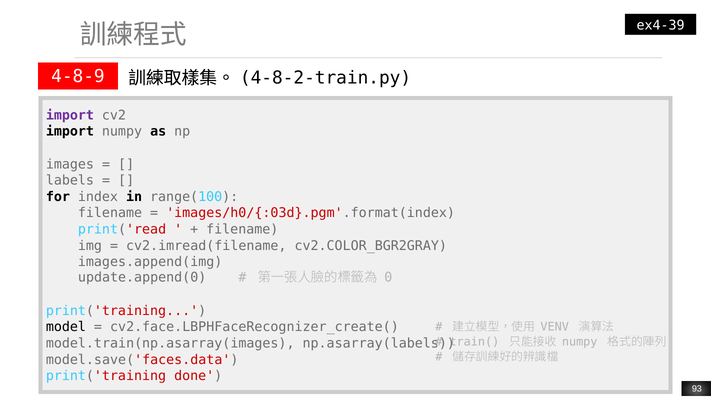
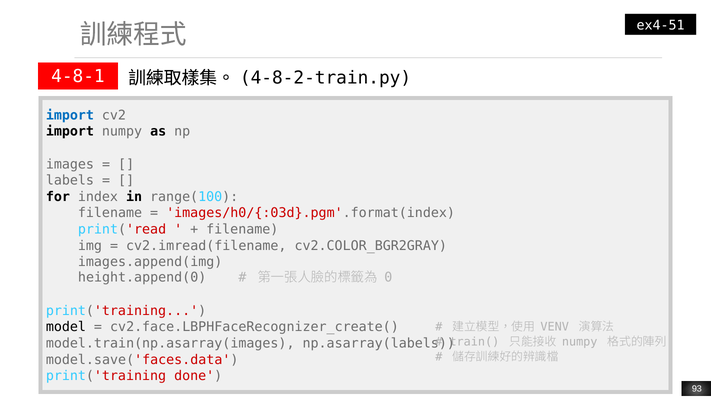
ex4-39: ex4-39 -> ex4-51 (661, 25)
4-8-9: 4-8-9 -> 4-8-1 (78, 76)
import colour: purple -> blue (70, 115)
update.append(0: update.append(0 -> height.append(0 (142, 277)
